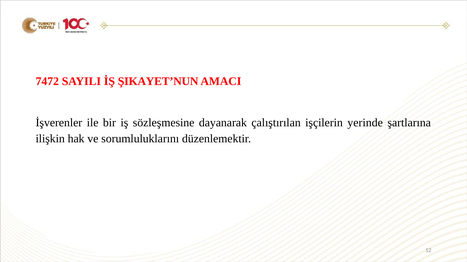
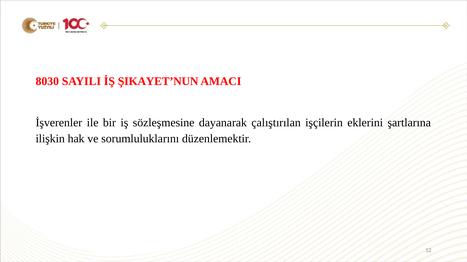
7472: 7472 -> 8030 (47, 81)
yerinde: yerinde -> eklerini (365, 123)
